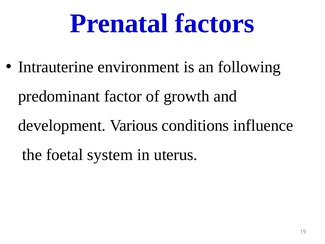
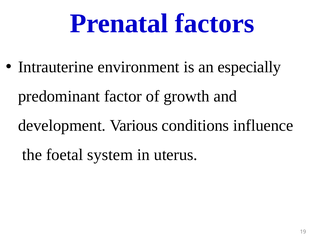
following: following -> especially (249, 67)
